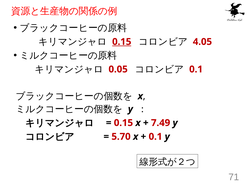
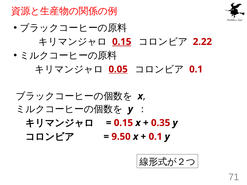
4.05: 4.05 -> 2.22 (202, 42)
0.05 underline: none -> present (118, 69)
7.49: 7.49 -> 0.35 (161, 123)
5.70: 5.70 -> 9.50 (121, 137)
